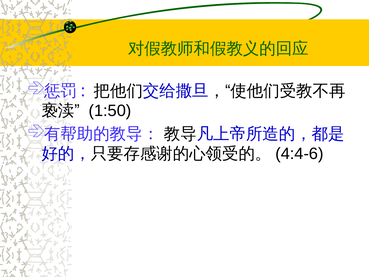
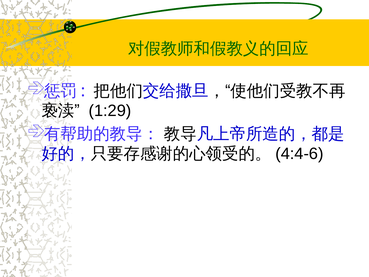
1:50: 1:50 -> 1:29 (110, 111)
